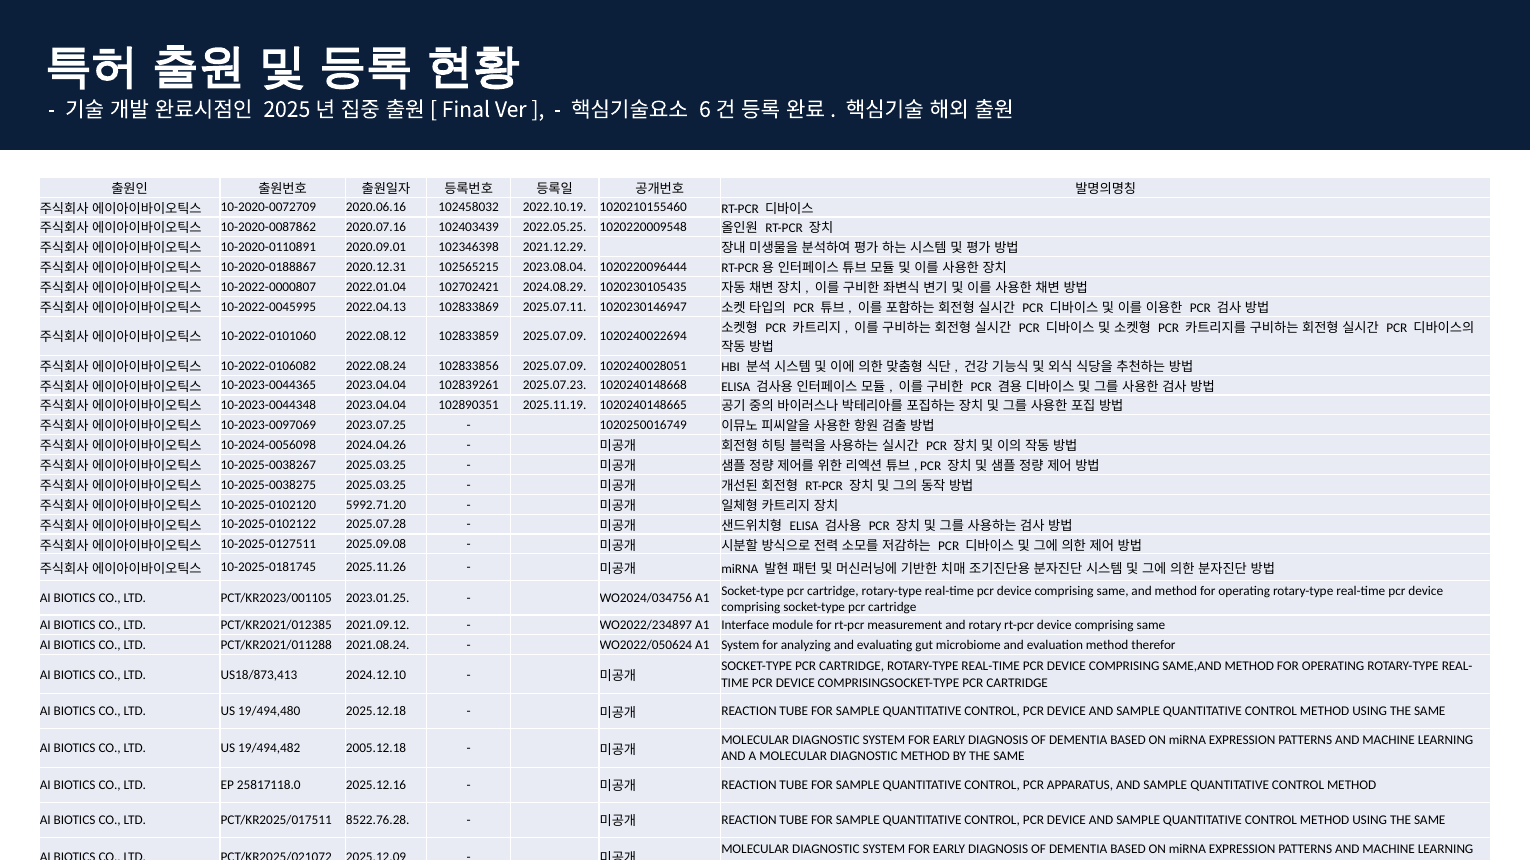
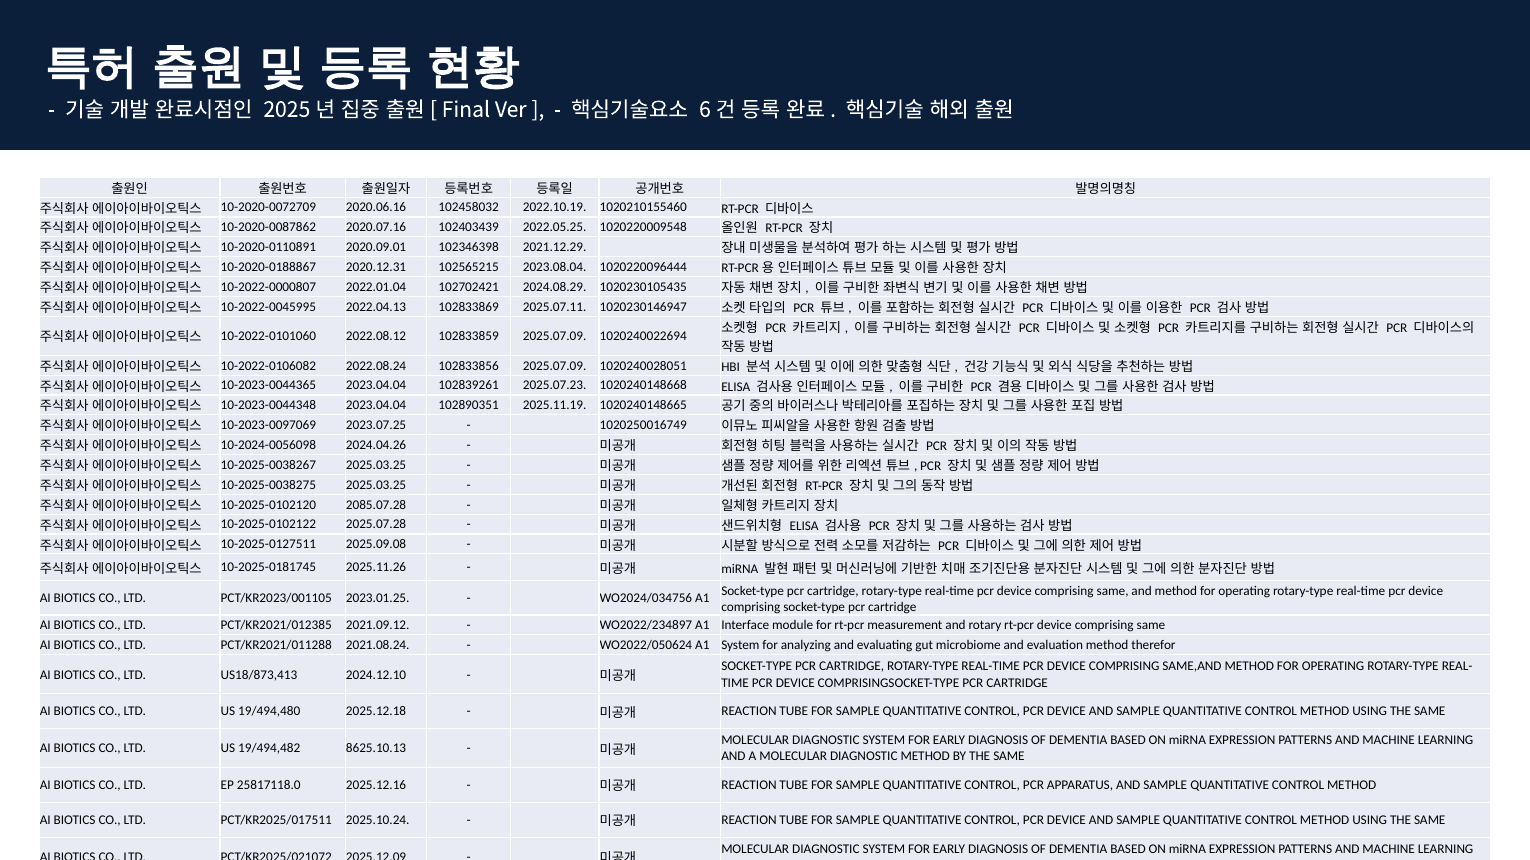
5992.71.20: 5992.71.20 -> 2085.07.28 (376, 505)
2005.12.18: 2005.12.18 -> 8625.10.13 (376, 749)
8522.76.28: 8522.76.28 -> 2025.10.24 (378, 821)
